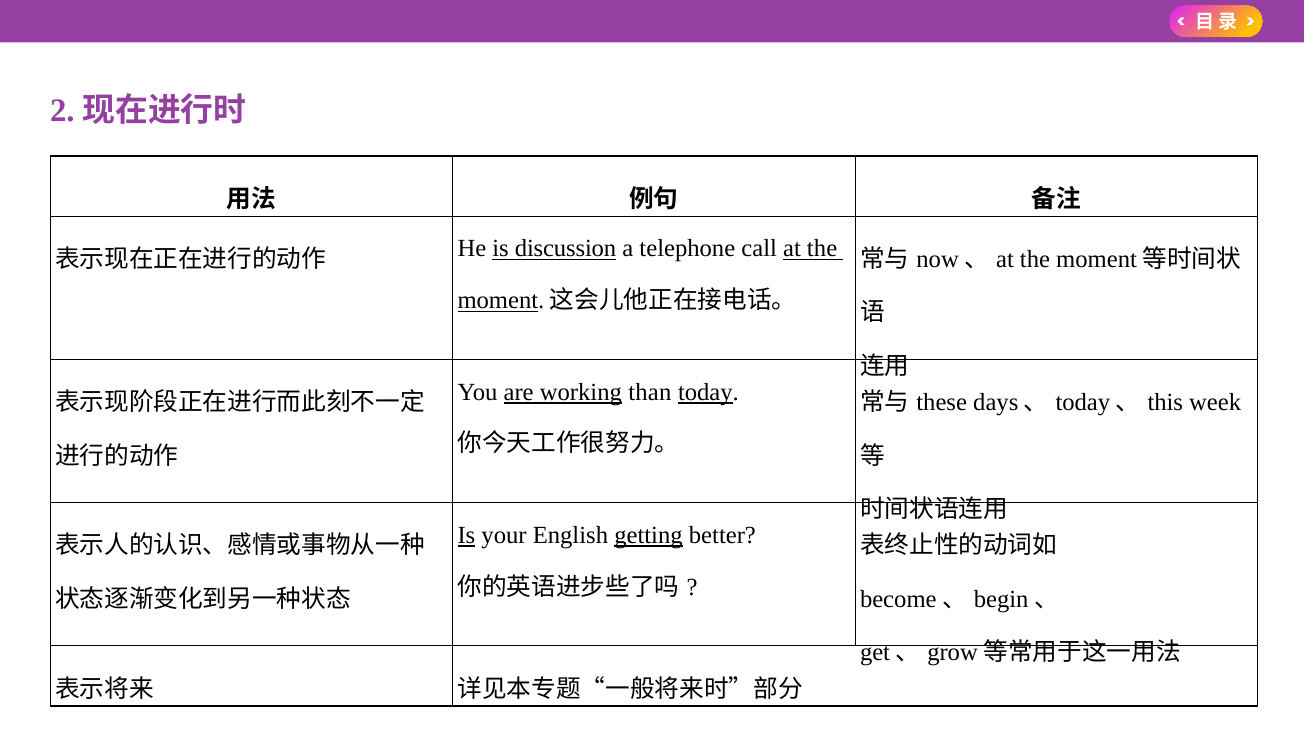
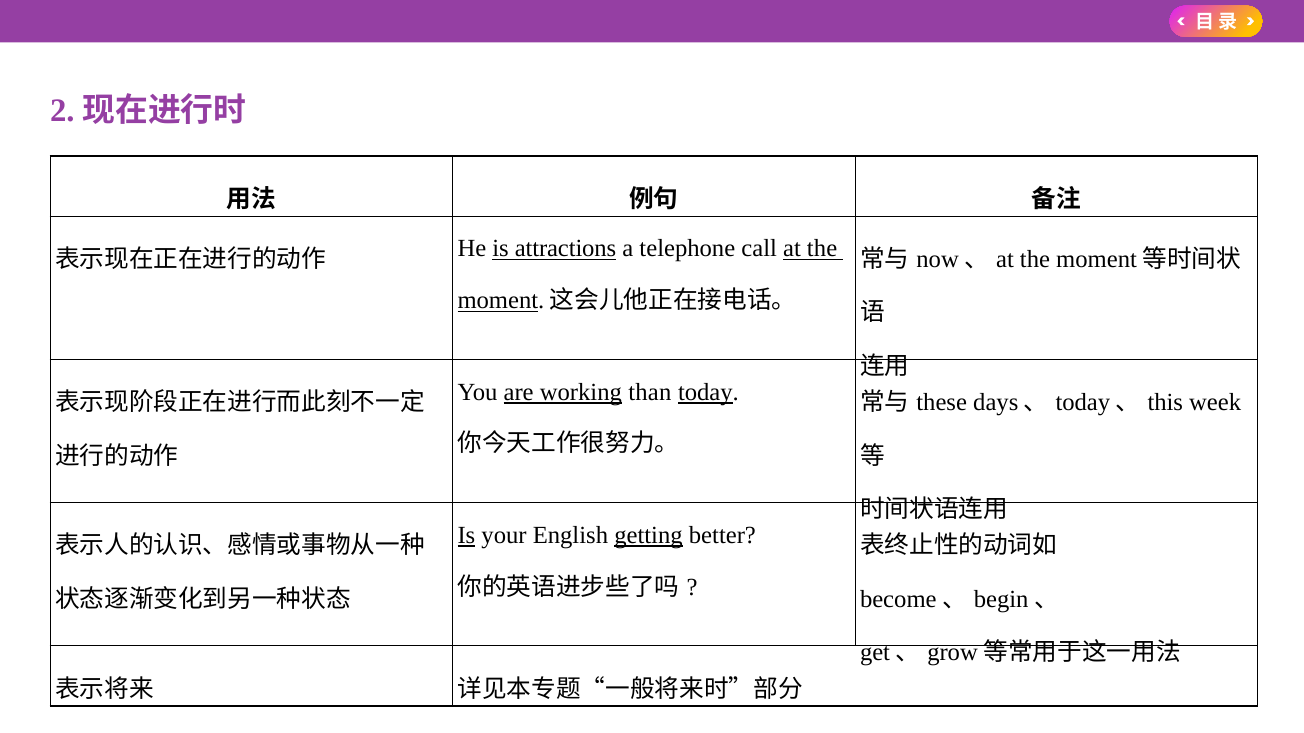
discussion: discussion -> attractions (566, 249)
